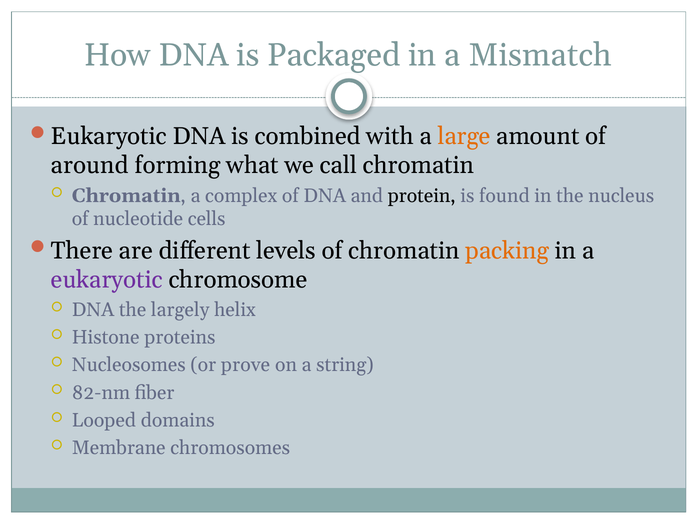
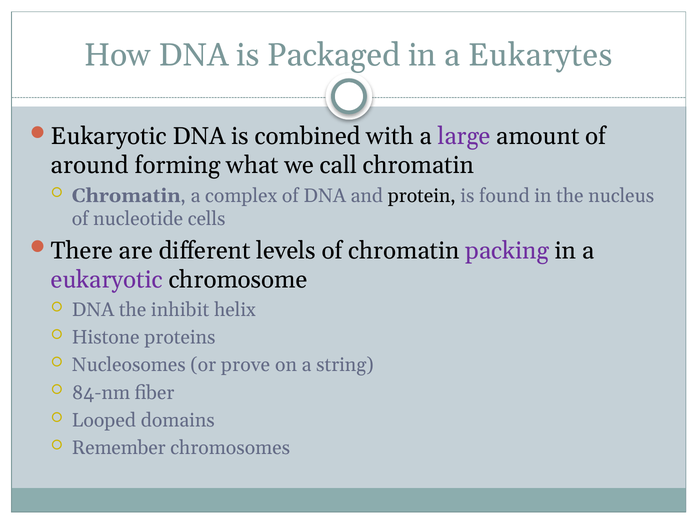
Mismatch: Mismatch -> Eukarytes (540, 55)
large colour: orange -> purple (464, 136)
packing colour: orange -> purple (507, 250)
largely: largely -> inhibit (180, 310)
82-nm: 82-nm -> 84-nm (101, 392)
Membrane: Membrane -> Remember (119, 447)
